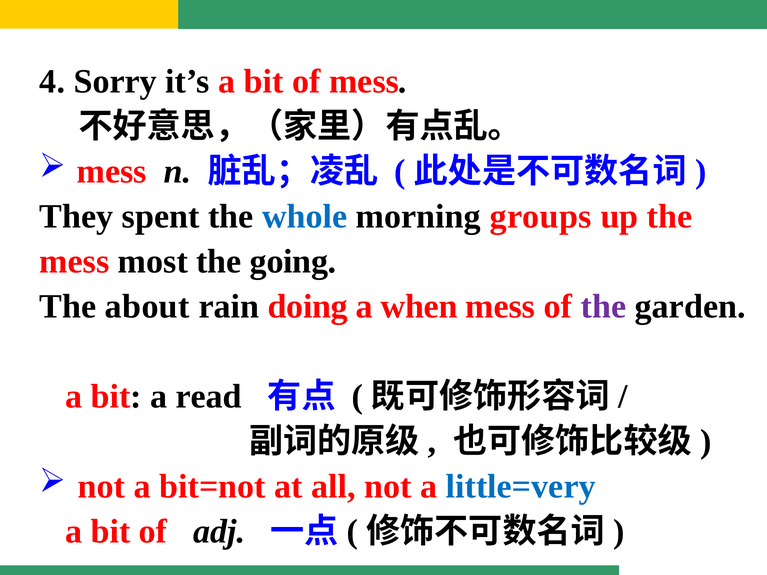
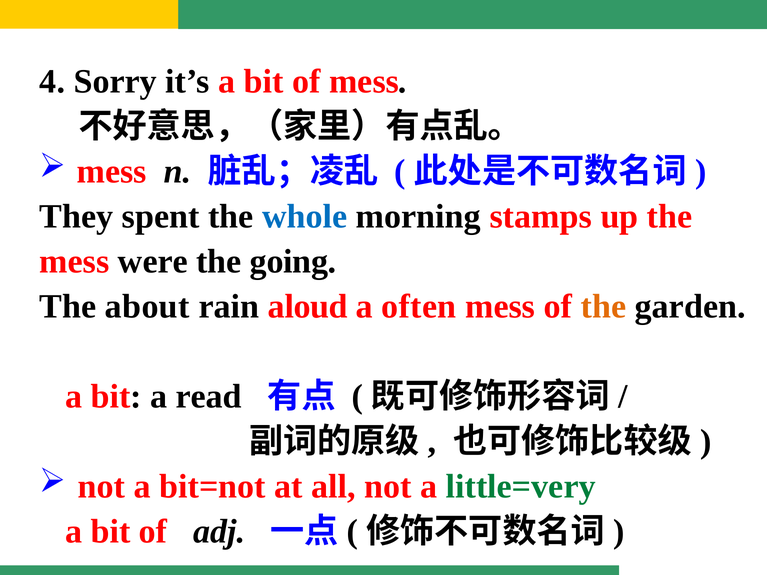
groups: groups -> stamps (541, 217)
most: most -> were (153, 262)
doing: doing -> aloud (308, 307)
when: when -> often (419, 307)
the colour: purple -> orange (604, 307)
little=very colour: blue -> green (521, 487)
